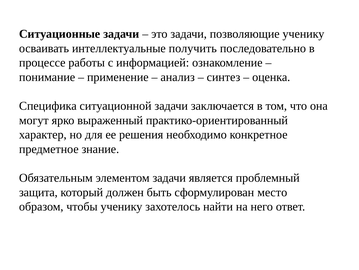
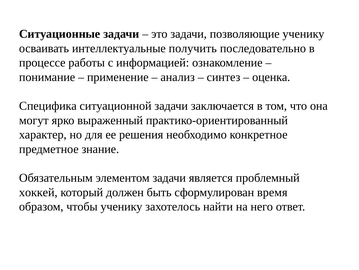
защита: защита -> хоккей (38, 192)
место: место -> время (272, 192)
